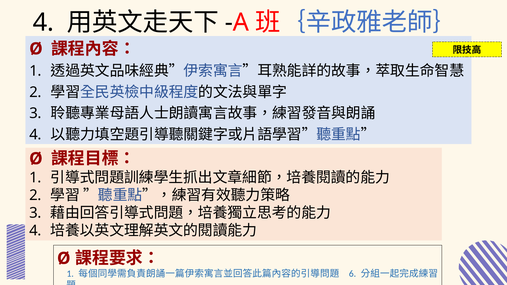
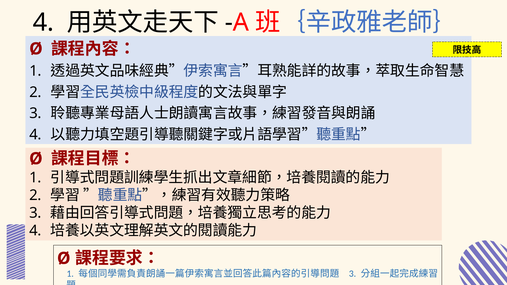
6: 6 -> 3 (353, 274)
